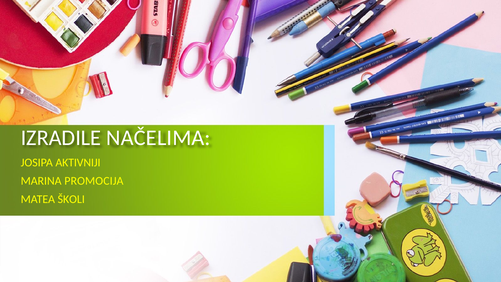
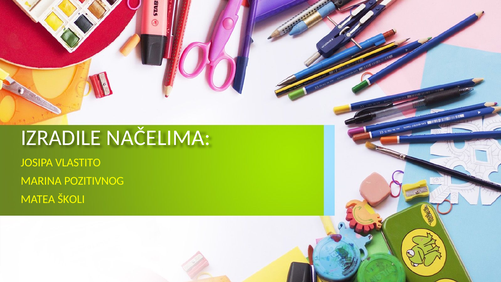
AKTIVNIJI: AKTIVNIJI -> VLASTITO (78, 163)
PROMOCIJA: PROMOCIJA -> POZITIVNOG (94, 181)
